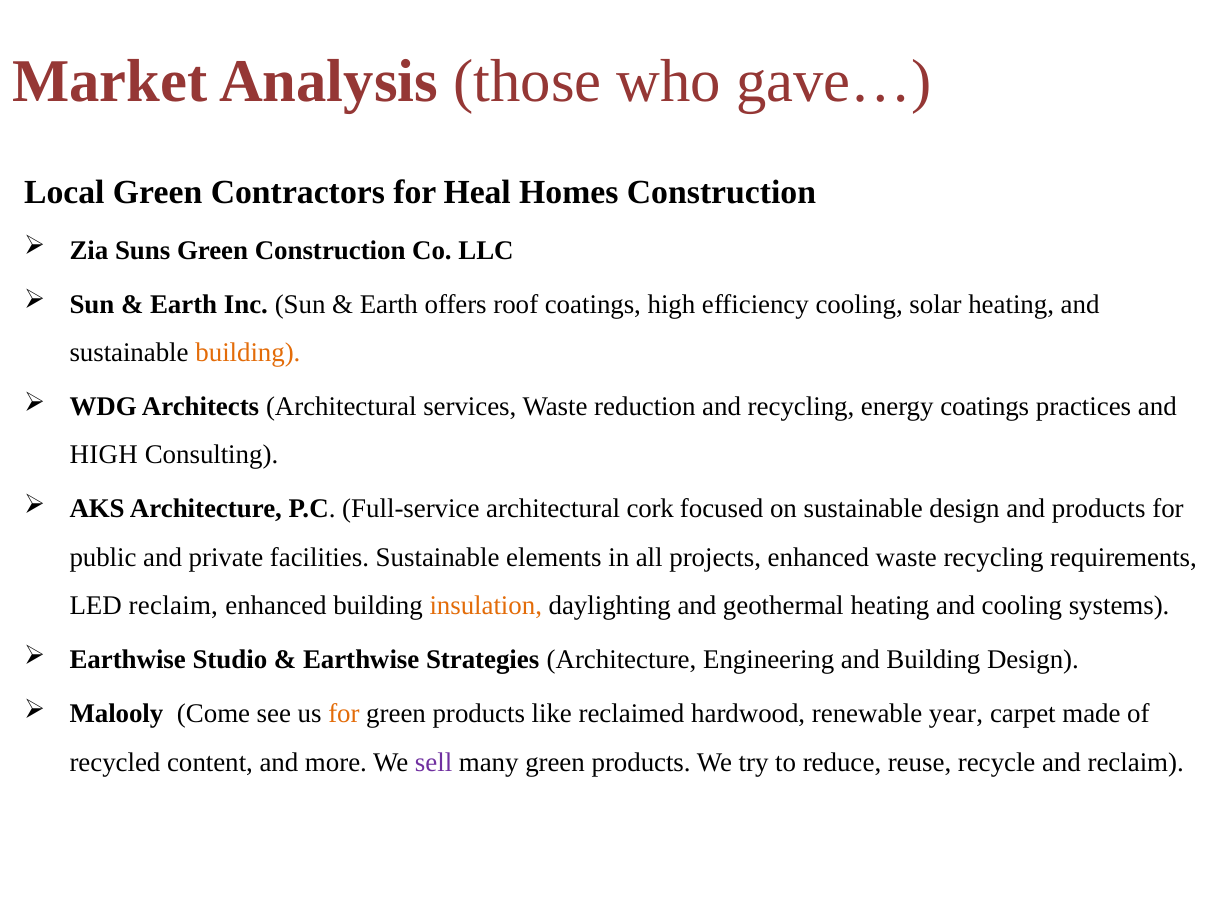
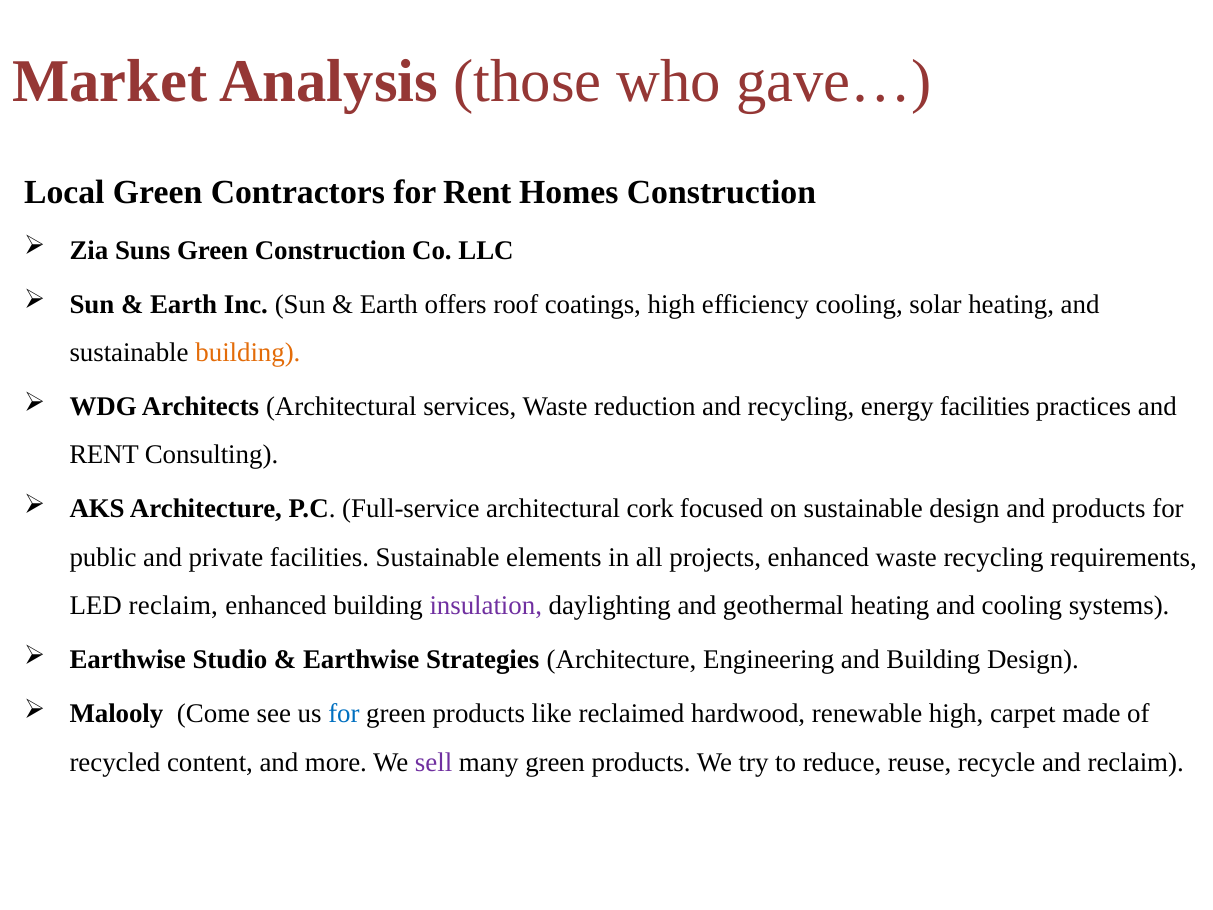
for Heal: Heal -> Rent (477, 193)
energy coatings: coatings -> facilities (985, 406)
HIGH: HIGH -> RENT (104, 455)
insulation colour: orange -> purple (486, 606)
for colour: orange -> blue (344, 713)
renewable year: year -> high (956, 713)
